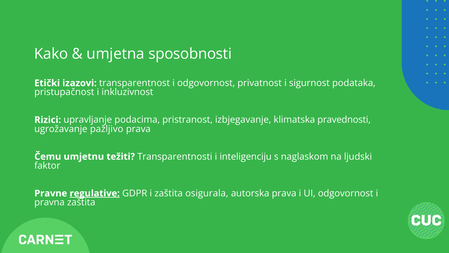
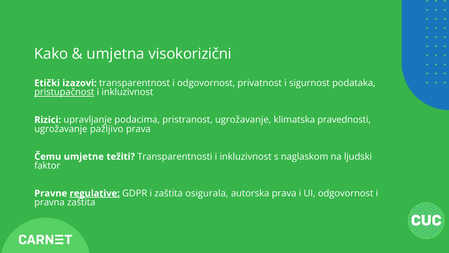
sposobnosti: sposobnosti -> visokorizični (190, 54)
pristupačnost underline: none -> present (64, 92)
pristranost izbjegavanje: izbjegavanje -> ugrožavanje (243, 120)
umjetnu: umjetnu -> umjetne (84, 156)
Transparentnosti i inteligenciju: inteligenciju -> inkluzivnost (246, 156)
